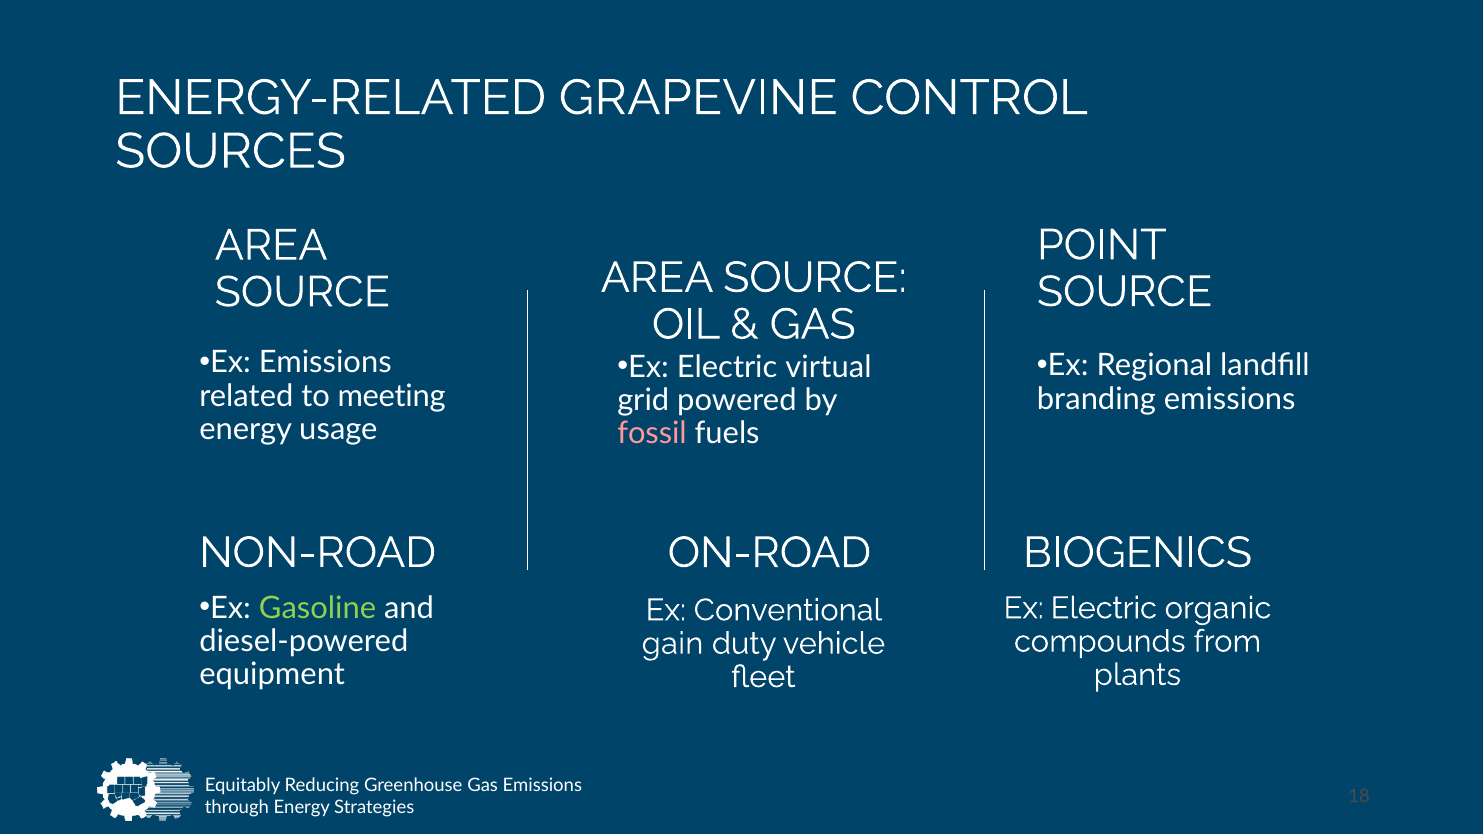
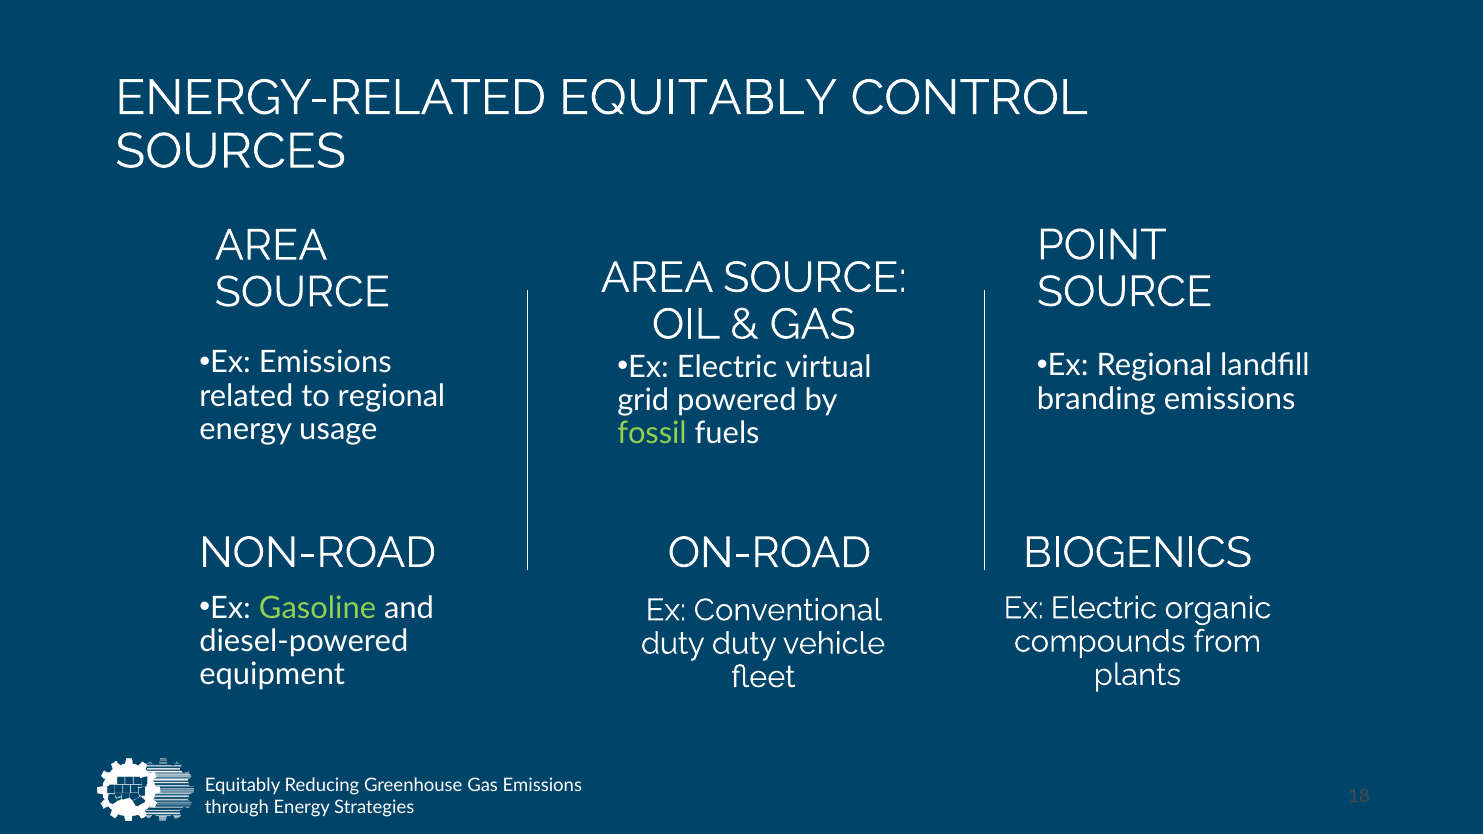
ENERGY-RELATED GRAPEVINE: GRAPEVINE -> EQUITABLY (698, 98)
to meeting: meeting -> regional (392, 396)
fossil colour: pink -> light green (652, 434)
gain: gain -> duty (673, 644)
